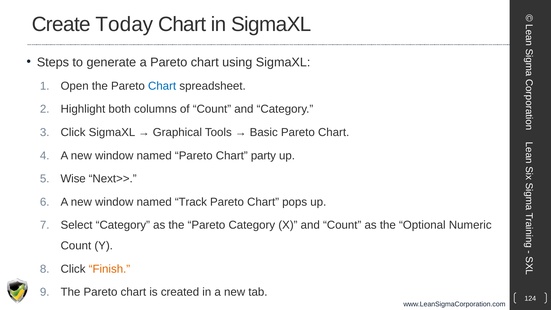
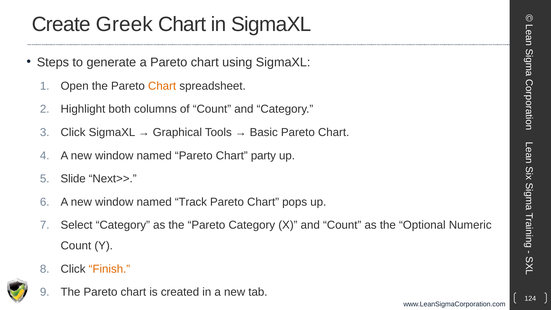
Today: Today -> Greek (124, 25)
Chart colour: blue -> orange (162, 86)
Wise: Wise -> Slide (73, 179)
